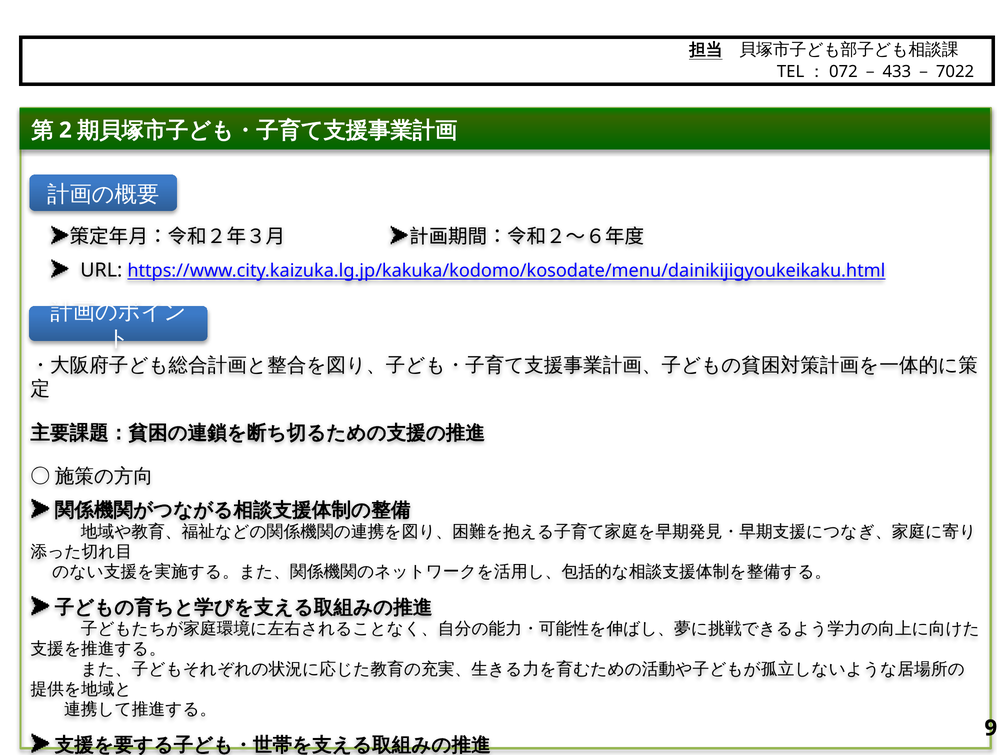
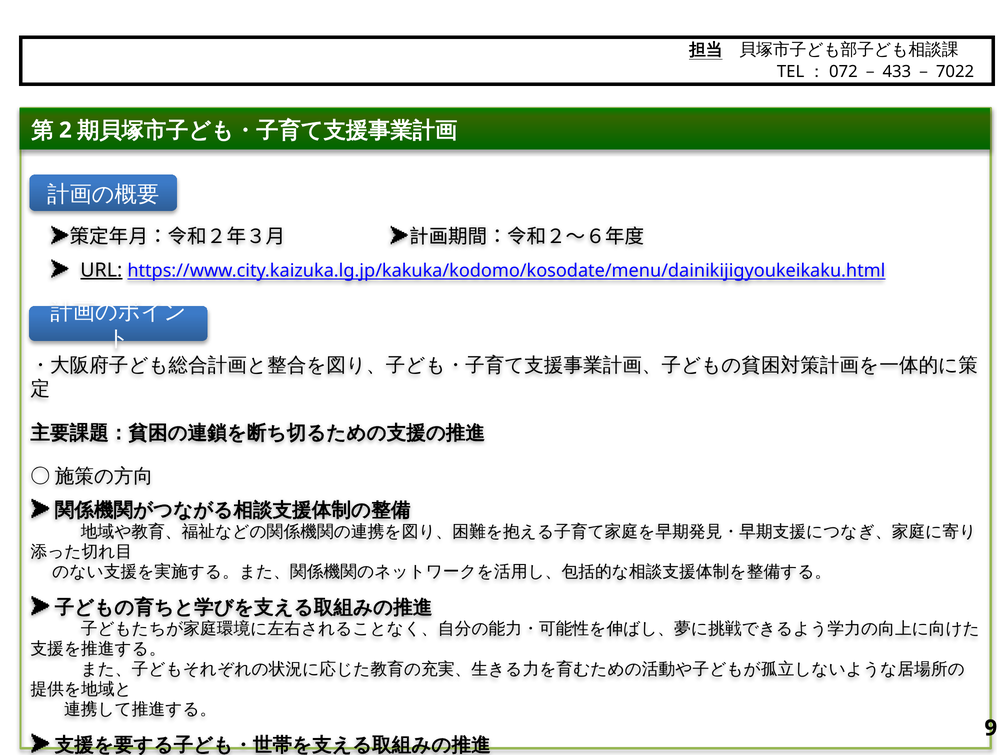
URL underline: none -> present (101, 270)
